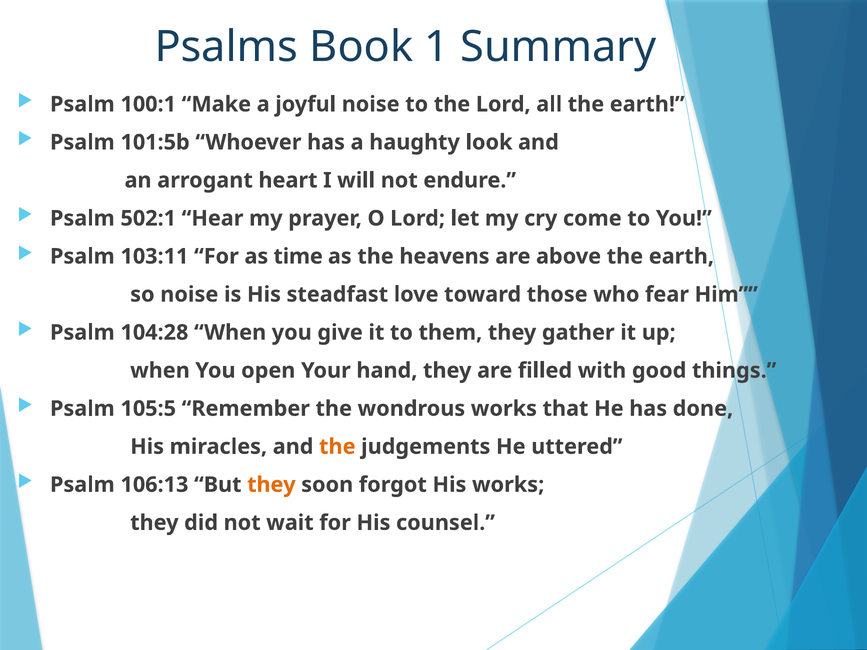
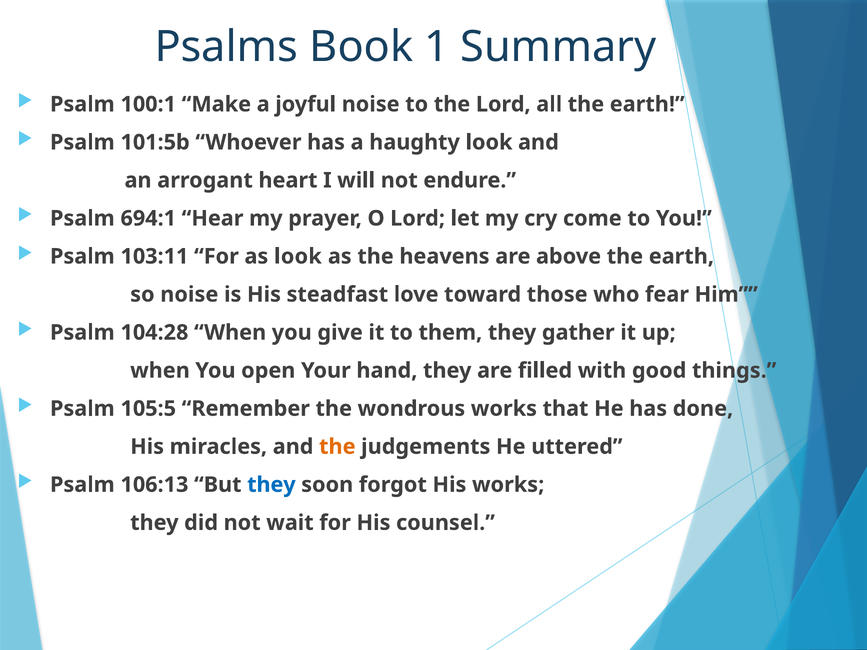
502:1: 502:1 -> 694:1 (148, 218)
as time: time -> look (298, 257)
they colour: orange -> blue (271, 485)
